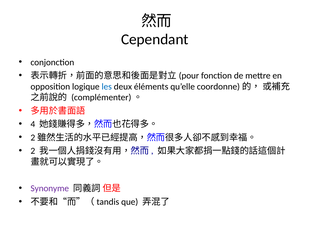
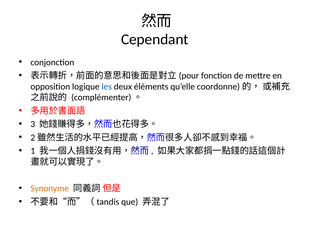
4: 4 -> 3 (33, 125)
2: 2 -> 1 (33, 151)
Synonyme colour: purple -> orange (50, 189)
